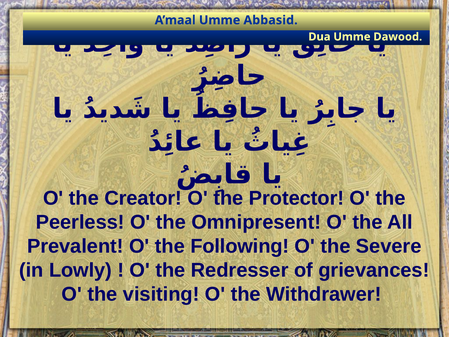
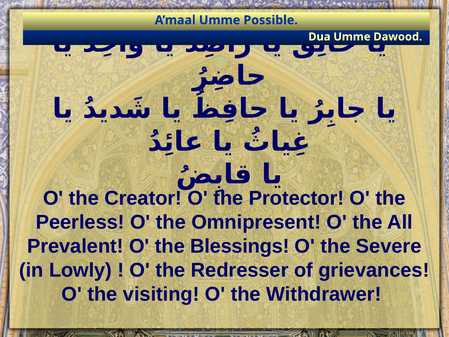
Abbasid: Abbasid -> Possible (271, 20)
Following: Following -> Blessings (240, 246)
